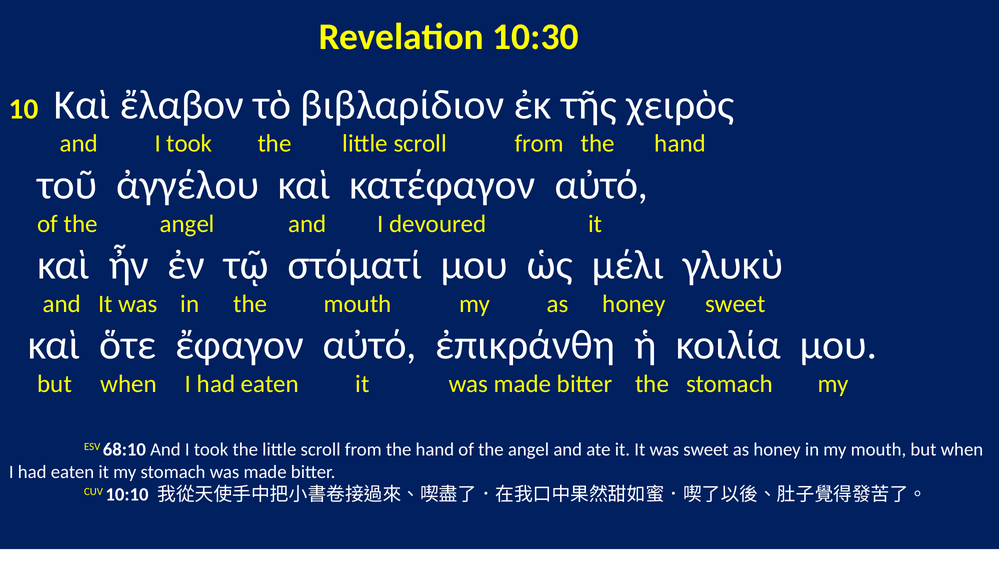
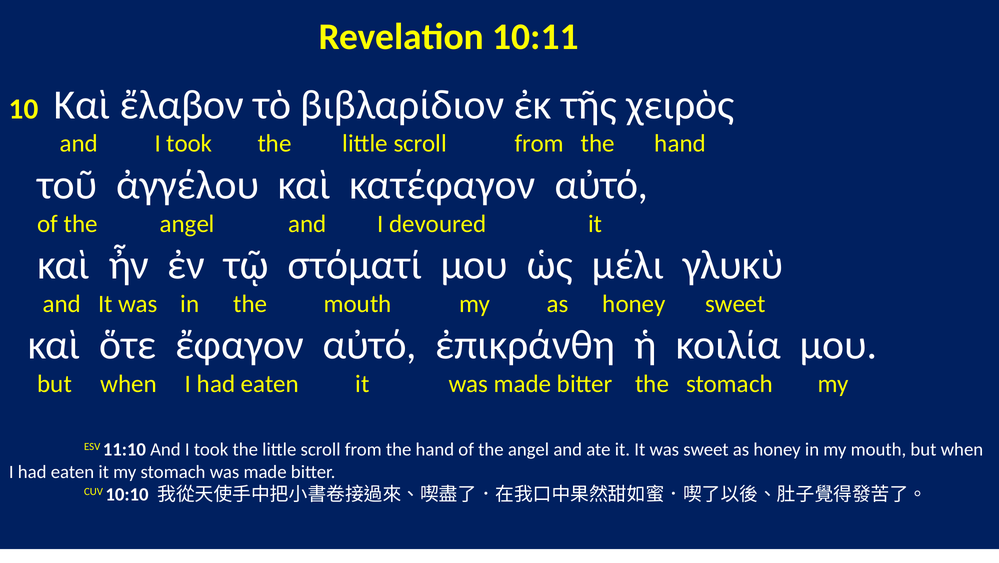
10:30: 10:30 -> 10:11 (536, 37)
68:10: 68:10 -> 11:10 (124, 450)
